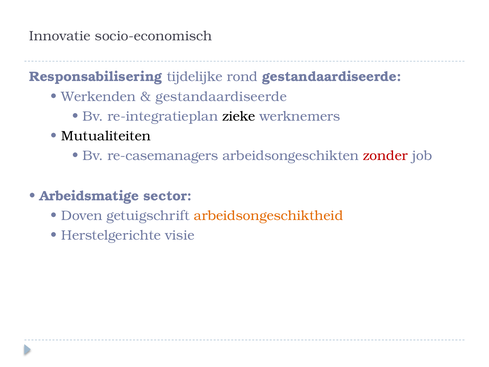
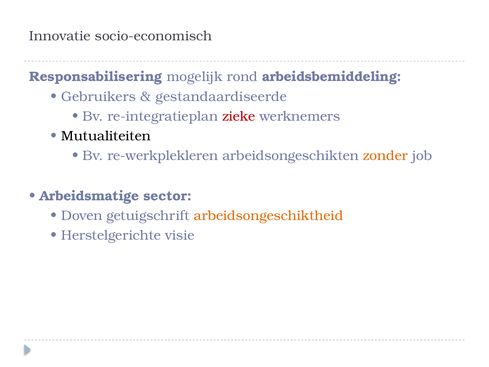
tijdelijke: tijdelijke -> mogelijk (195, 77)
rond gestandaardiseerde: gestandaardiseerde -> arbeidsbemiddeling (332, 77)
Werkenden: Werkenden -> Gebruikers (99, 96)
zieke colour: black -> red (239, 116)
re-casemanagers: re-casemanagers -> re-werkplekleren (163, 156)
zonder colour: red -> orange (385, 156)
